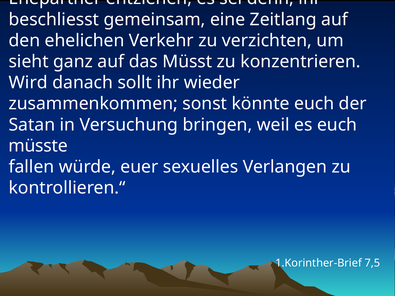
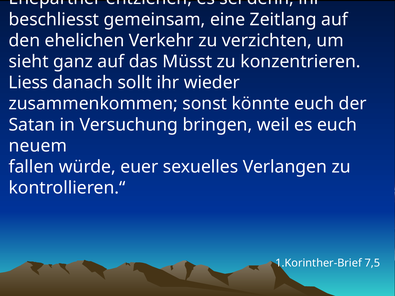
Wird: Wird -> Liess (28, 83)
müsste: müsste -> neuem (38, 146)
